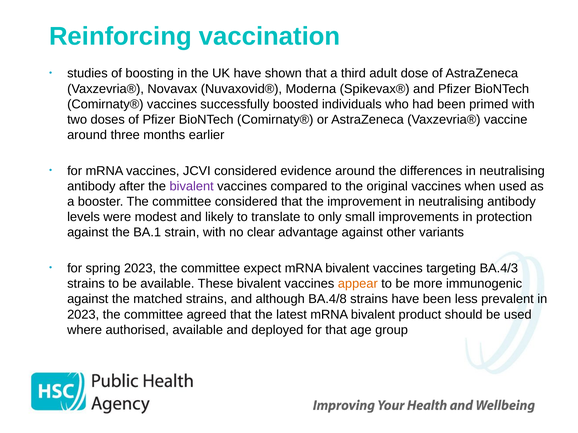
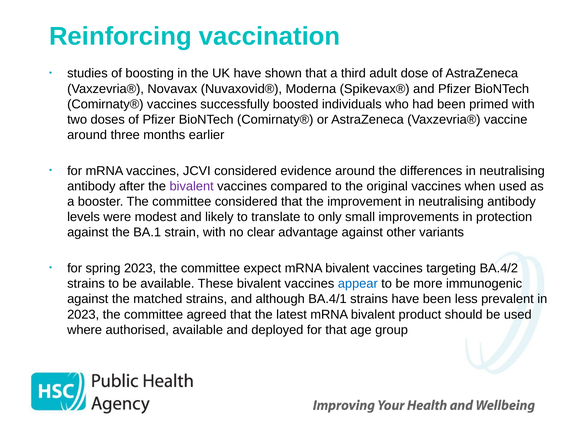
BA.4/3: BA.4/3 -> BA.4/2 (499, 269)
appear colour: orange -> blue (358, 284)
BA.4/8: BA.4/8 -> BA.4/1 (328, 299)
